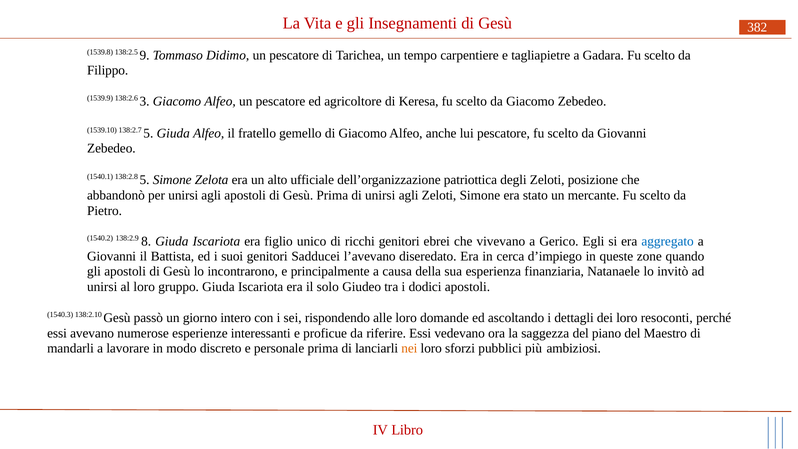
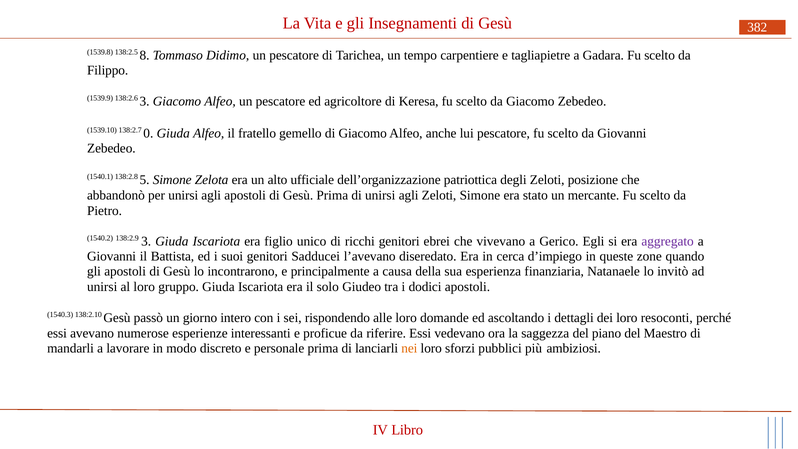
9: 9 -> 8 (145, 55)
138:2.7 5: 5 -> 0 (148, 133)
138:2.9 8: 8 -> 3 (146, 241)
aggregato colour: blue -> purple (668, 241)
